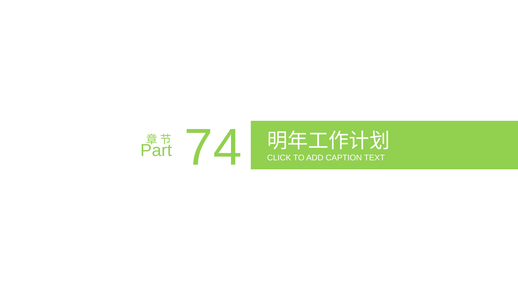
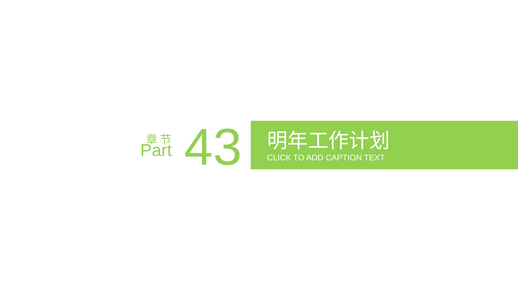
74: 74 -> 43 (213, 148)
